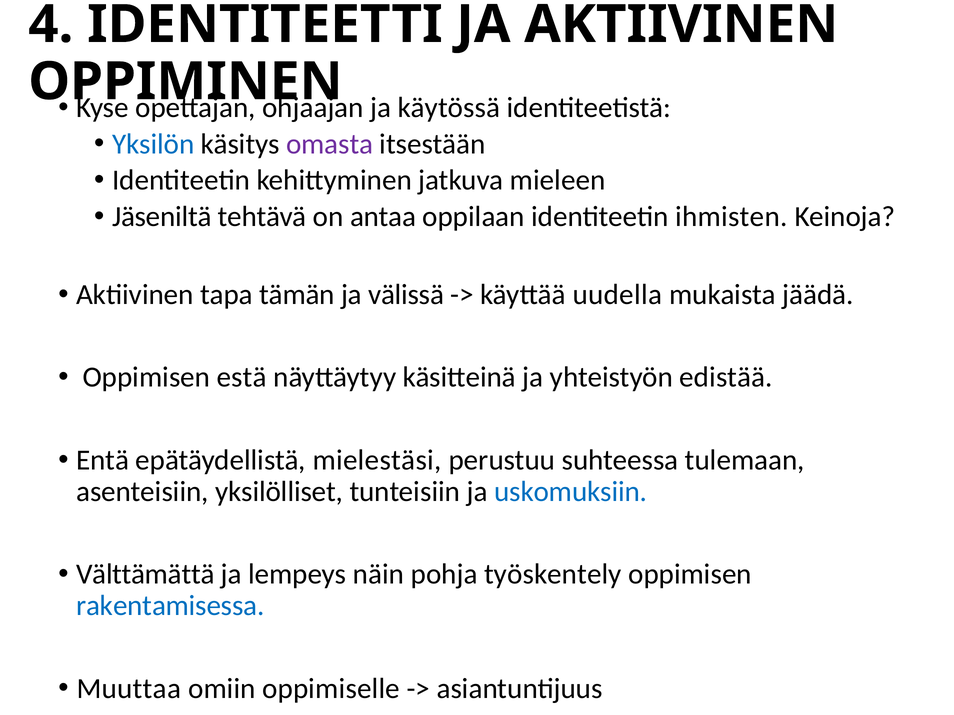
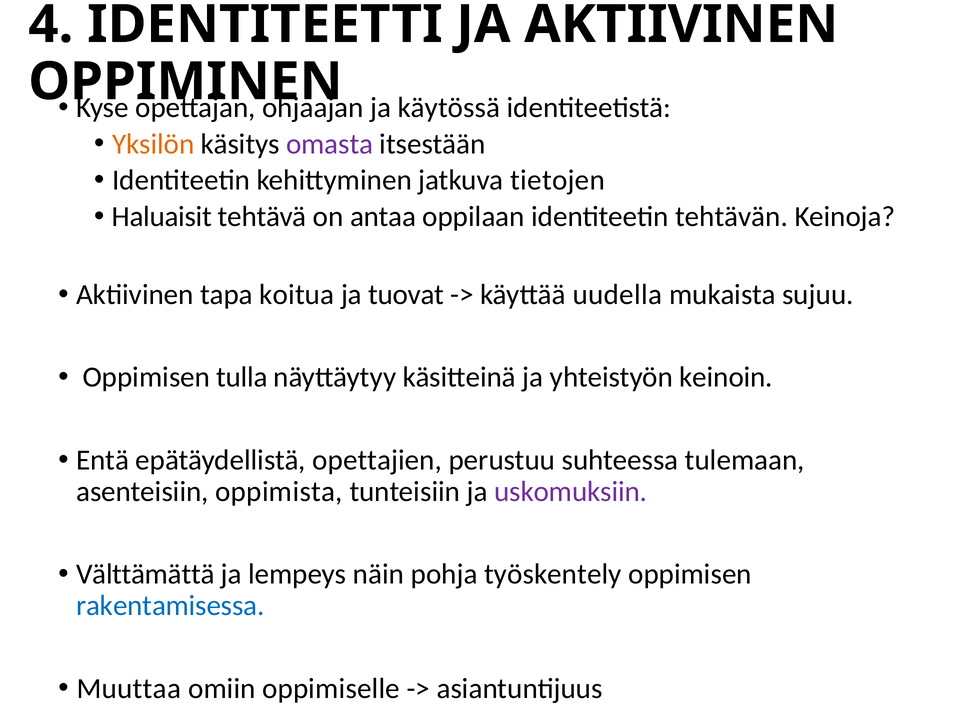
Yksilön colour: blue -> orange (153, 144)
mieleen: mieleen -> tietojen (558, 180)
Jäseniltä: Jäseniltä -> Haluaisit (162, 217)
ihmisten: ihmisten -> tehtävän (732, 217)
tämän: tämän -> koitua (297, 295)
välissä: välissä -> tuovat (406, 295)
jäädä: jäädä -> sujuu (818, 295)
estä: estä -> tulla (242, 378)
edistää: edistää -> keinoin (726, 378)
mielestäsi: mielestäsi -> opettajien (377, 460)
yksilölliset: yksilölliset -> oppimista (279, 492)
uskomuksiin colour: blue -> purple (571, 492)
